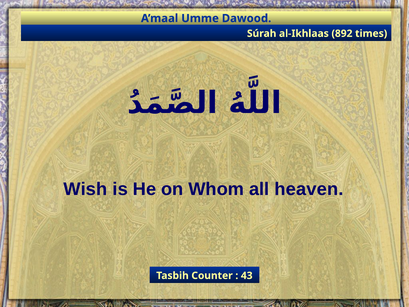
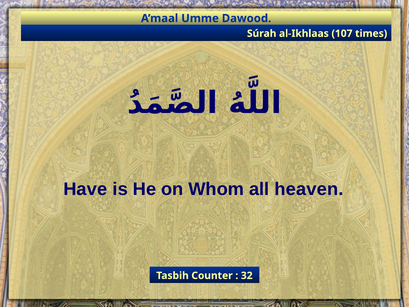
892: 892 -> 107 (342, 33)
Wish: Wish -> Have (85, 189)
43: 43 -> 32 (247, 275)
